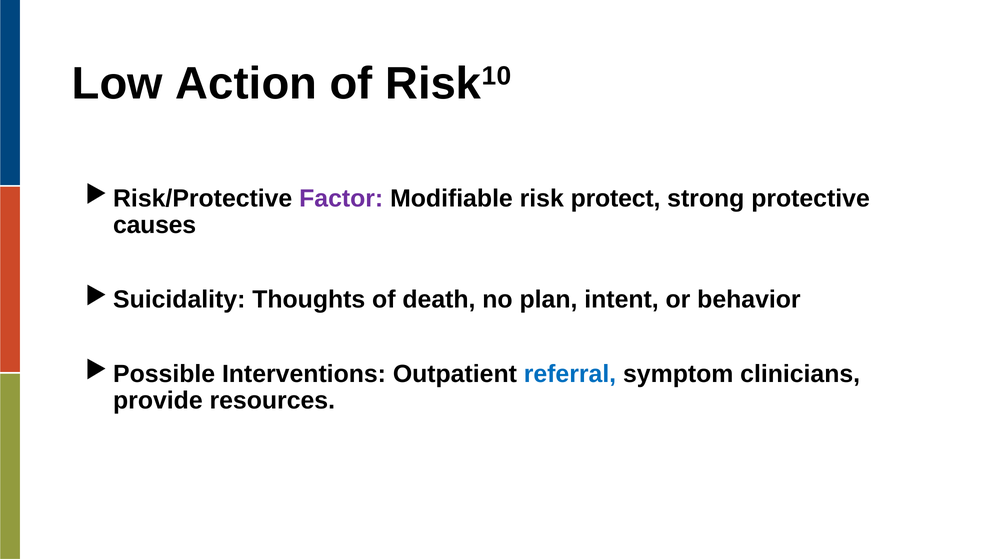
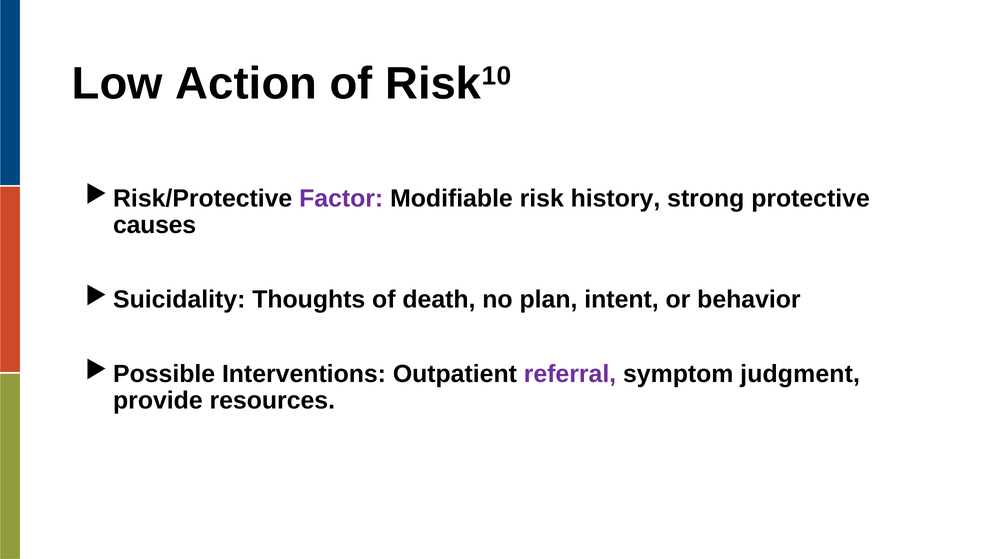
protect: protect -> history (615, 198)
referral colour: blue -> purple (570, 374)
clinicians: clinicians -> judgment (800, 374)
